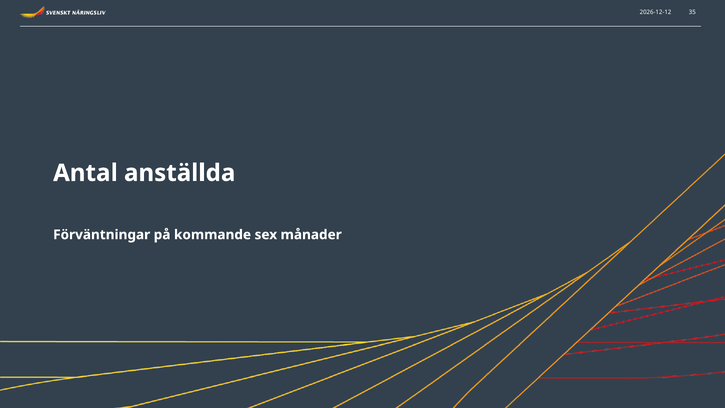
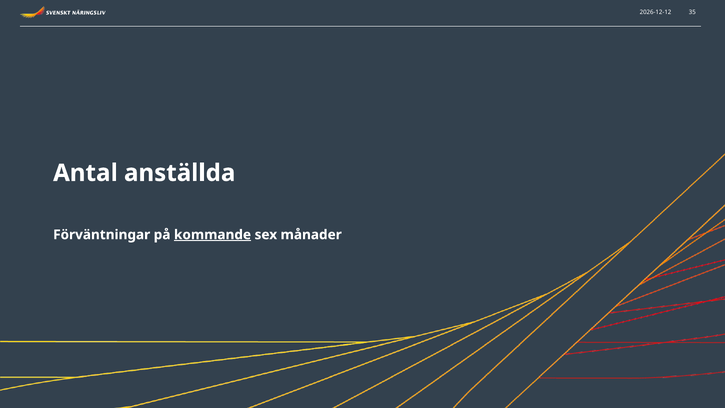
kommande underline: none -> present (213, 235)
